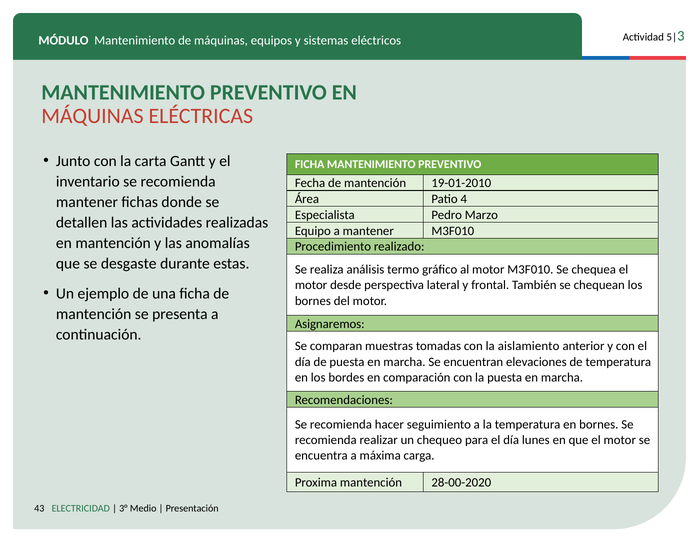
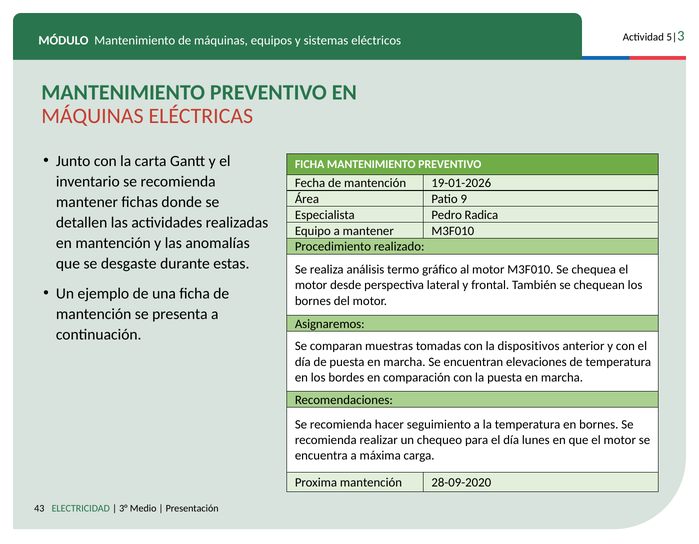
19-01-2010: 19-01-2010 -> 19-01-2026 (461, 183)
4: 4 -> 9 (464, 199)
Marzo: Marzo -> Radica (481, 215)
aislamiento: aislamiento -> dispositivos (529, 346)
28-00-2020: 28-00-2020 -> 28-09-2020 (461, 482)
